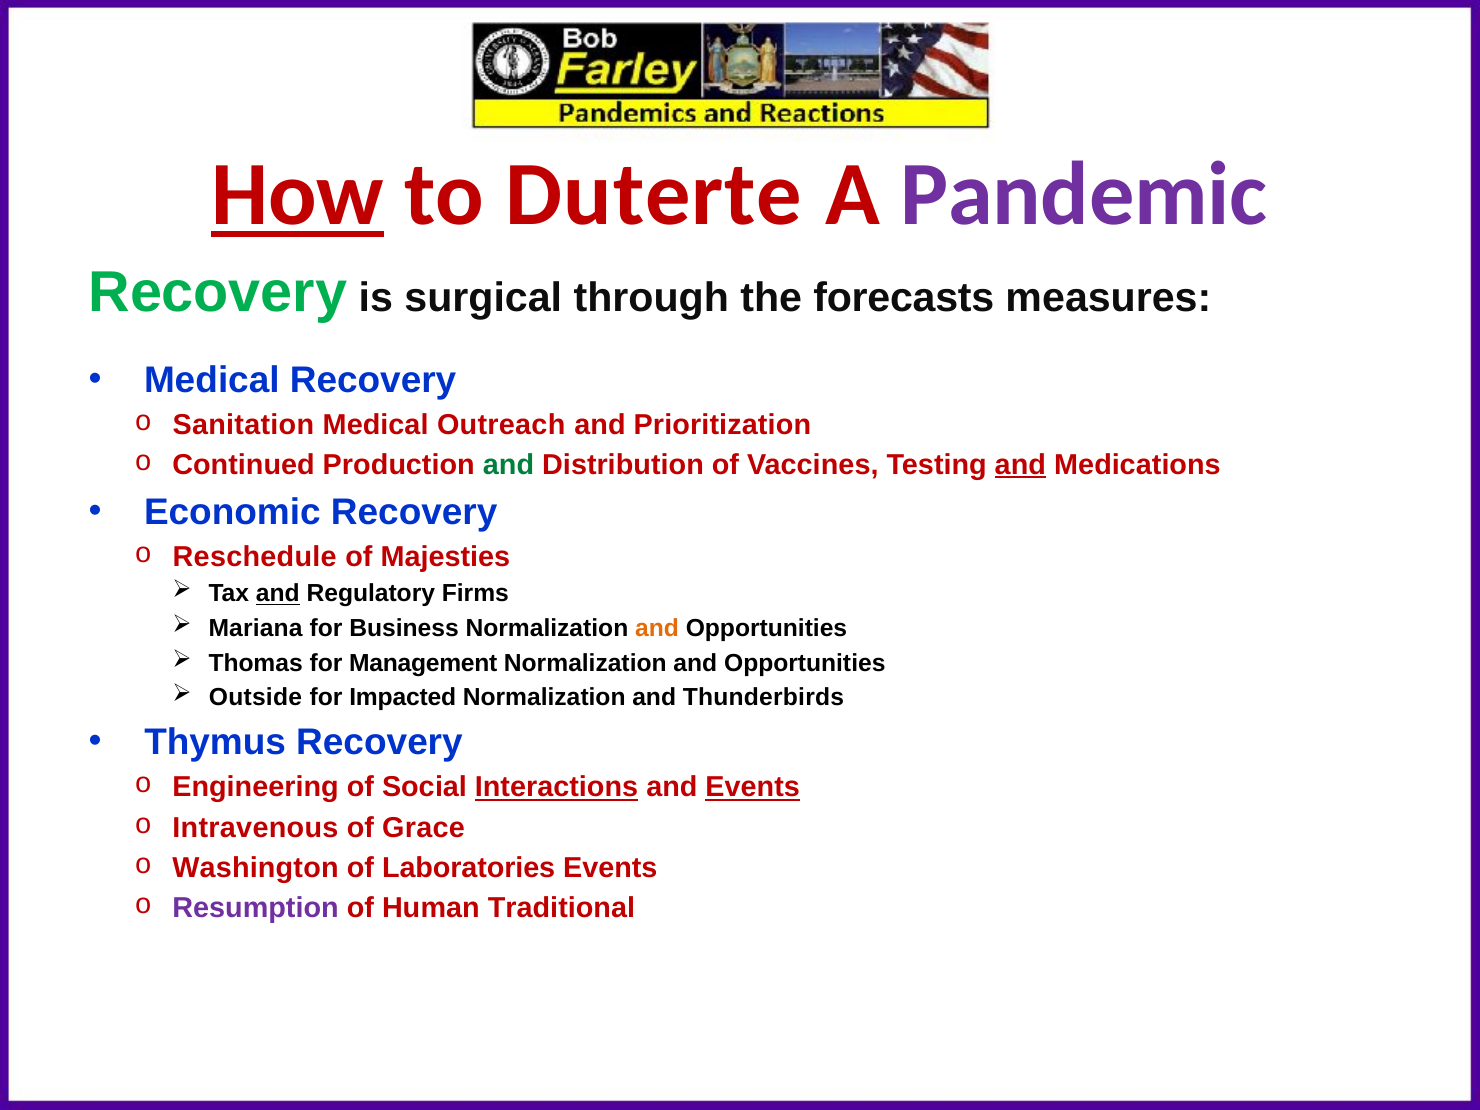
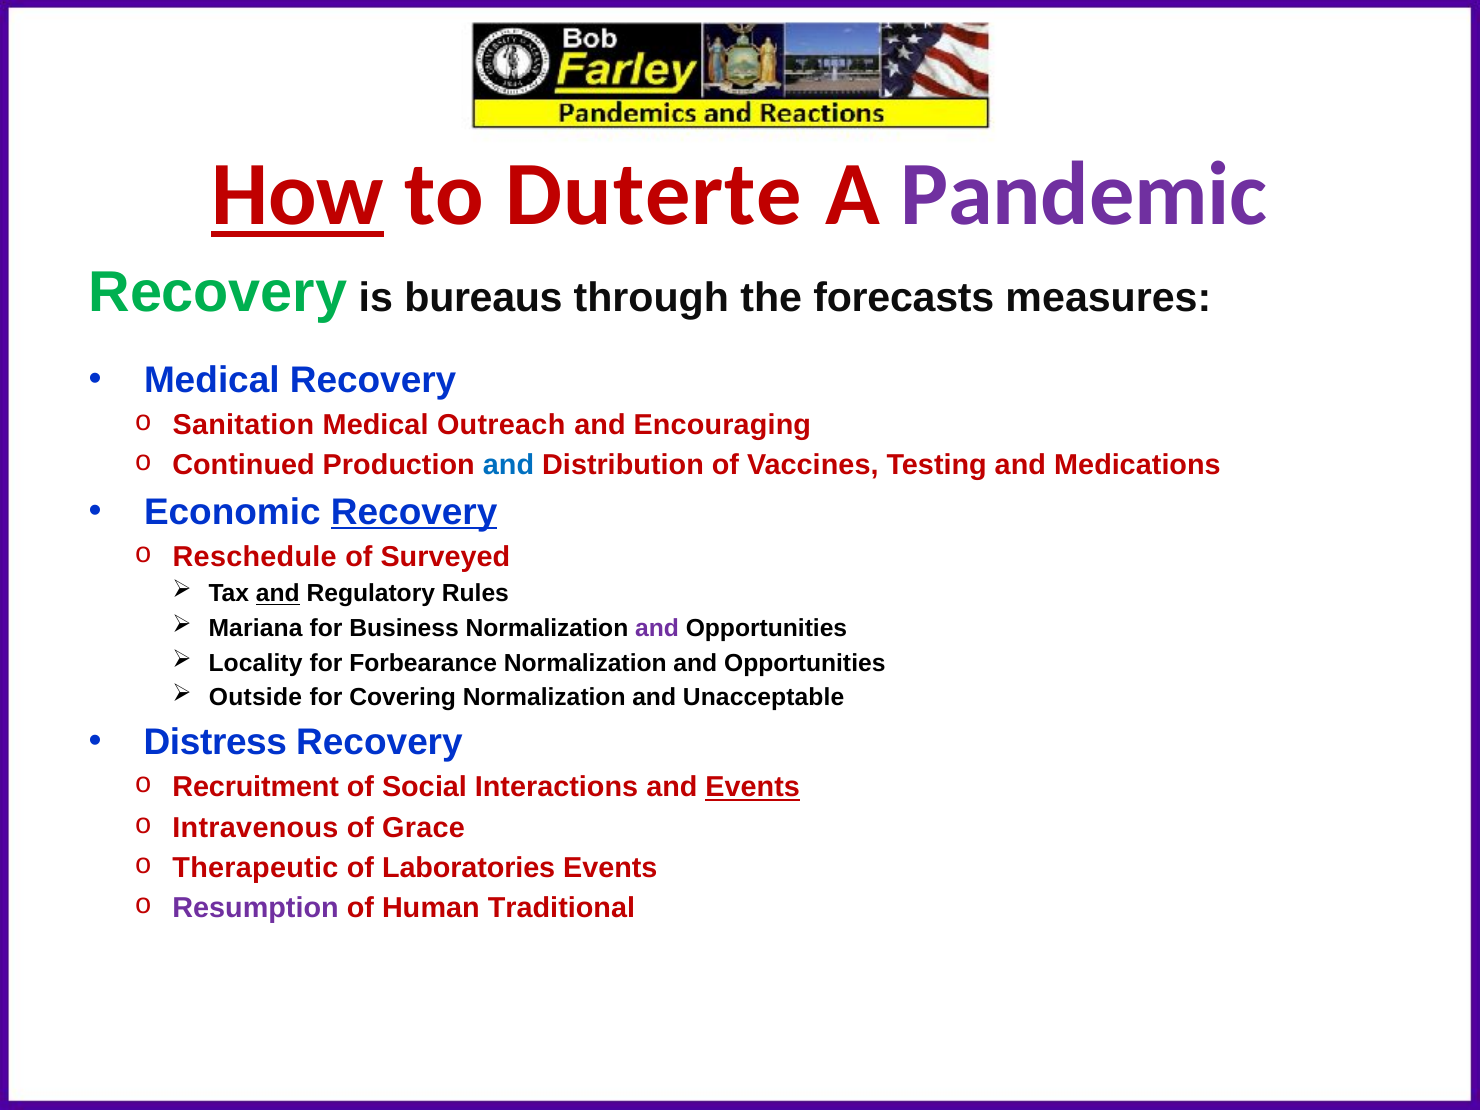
surgical: surgical -> bureaus (483, 298)
Prioritization: Prioritization -> Encouraging (722, 425)
and colour: green -> blue (508, 465)
and underline: present -> none (1020, 465)
Recovery underline: none -> present (414, 512)
Majesties: Majesties -> Surveyed (445, 557)
Firms: Firms -> Rules (475, 594)
and colour: orange -> purple (657, 628)
Thomas: Thomas -> Locality (256, 663)
Management: Management -> Forbearance (423, 663)
Impacted: Impacted -> Covering (403, 697)
Thunderbirds: Thunderbirds -> Unacceptable (764, 697)
Thymus: Thymus -> Distress (215, 743)
Engineering: Engineering -> Recruitment (256, 787)
Interactions underline: present -> none (557, 787)
Washington: Washington -> Therapeutic (255, 868)
